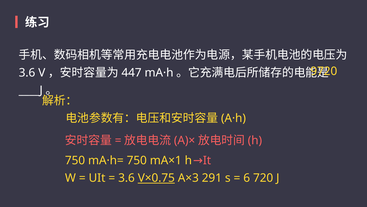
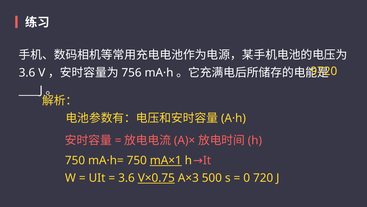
447: 447 -> 756 (132, 72)
mA×1 underline: none -> present (166, 160)
291: 291 -> 500 (212, 178)
6: 6 -> 0 (247, 178)
